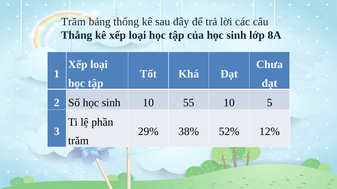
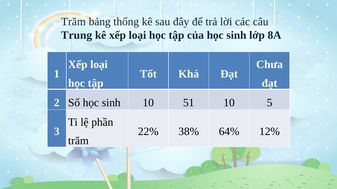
Thắng: Thắng -> Trung (77, 35)
55: 55 -> 51 (189, 103)
29%: 29% -> 22% (148, 132)
52%: 52% -> 64% (229, 132)
